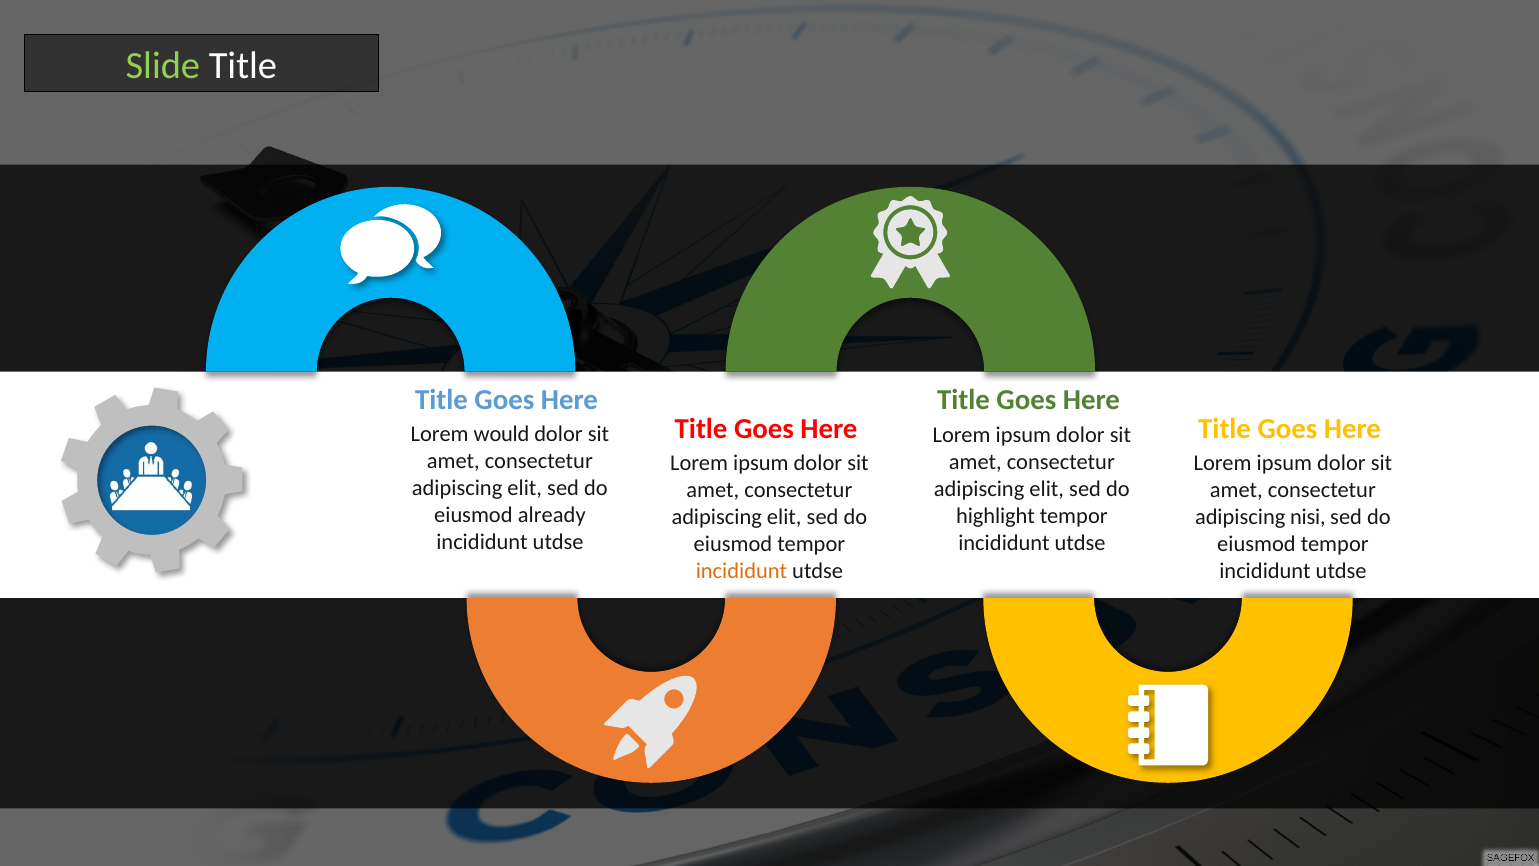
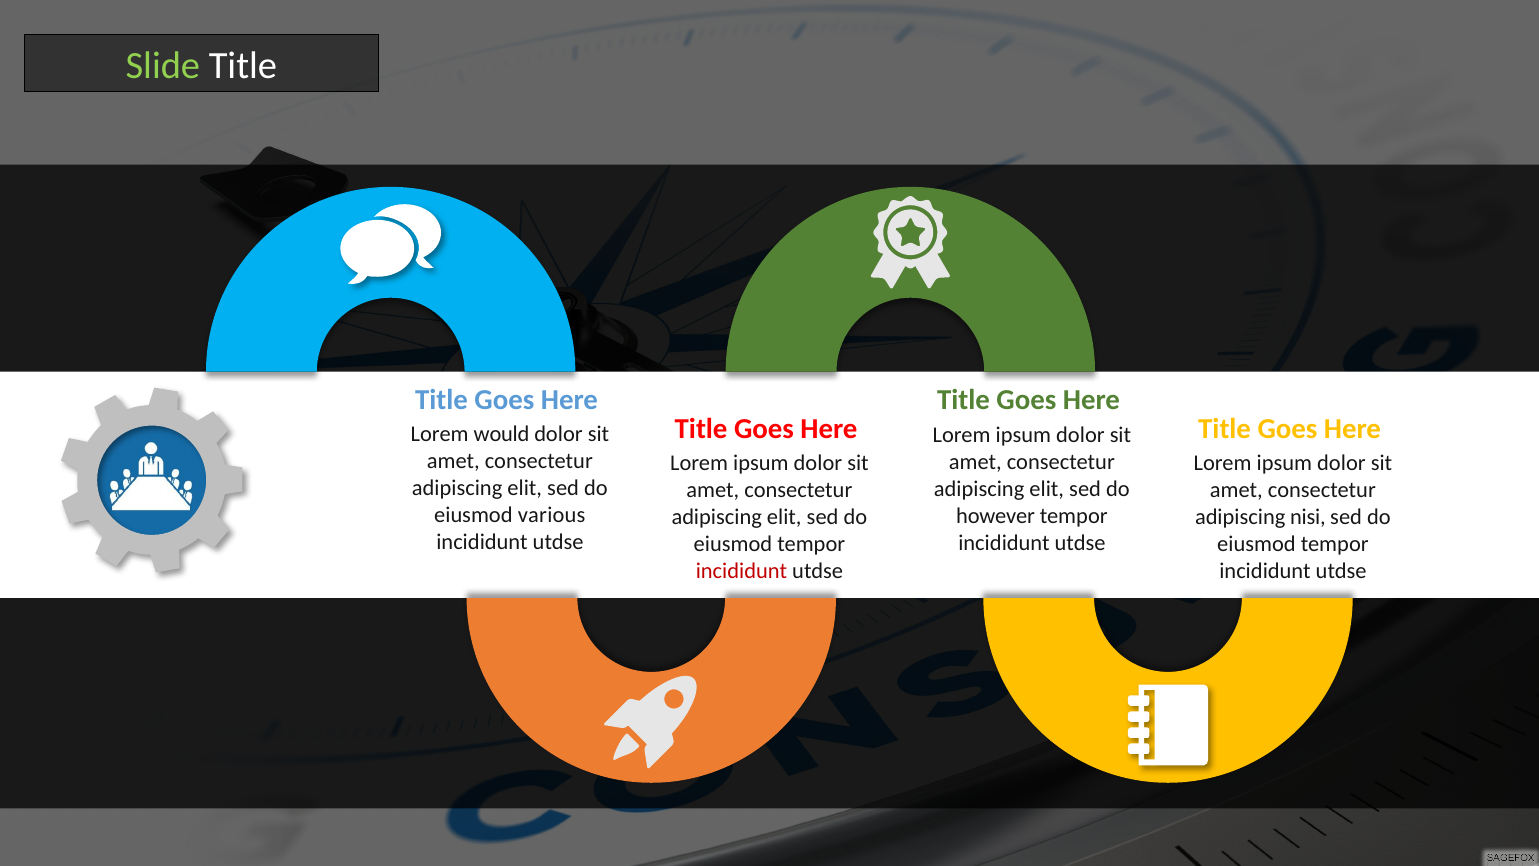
already: already -> various (552, 515)
highlight: highlight -> however (996, 516)
incididunt colour: orange -> red (741, 571)
